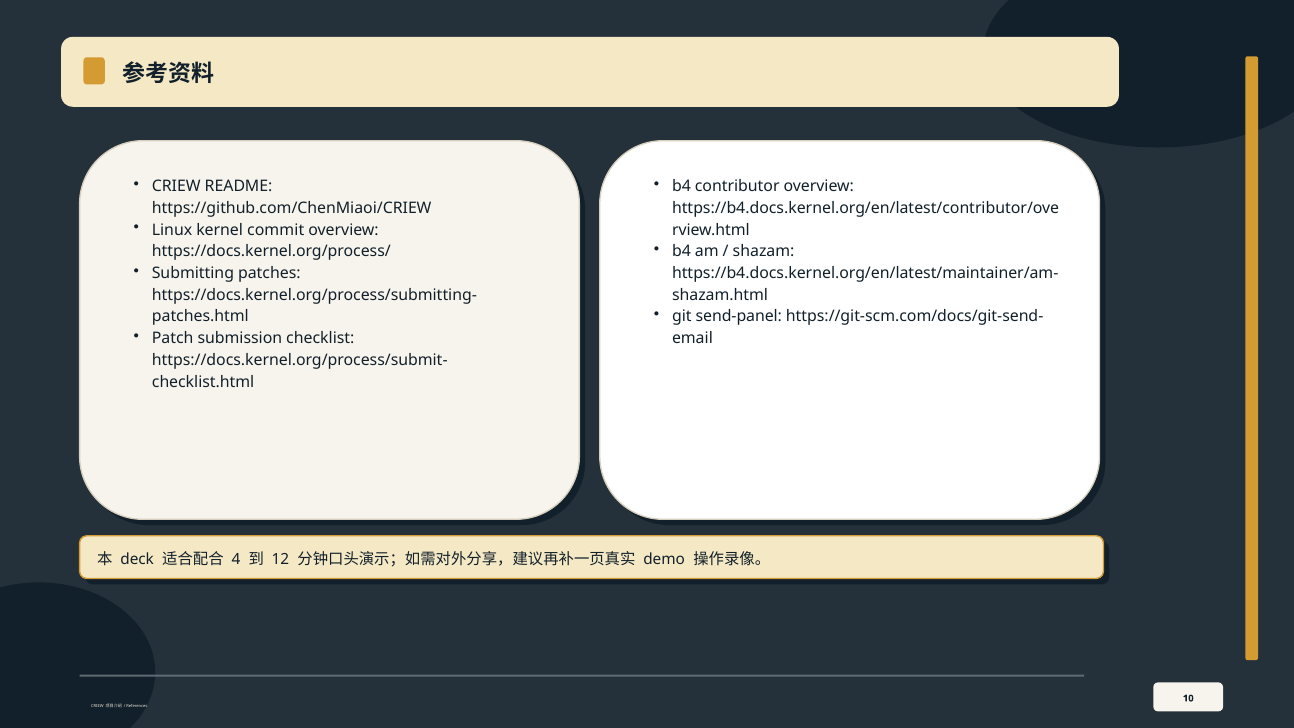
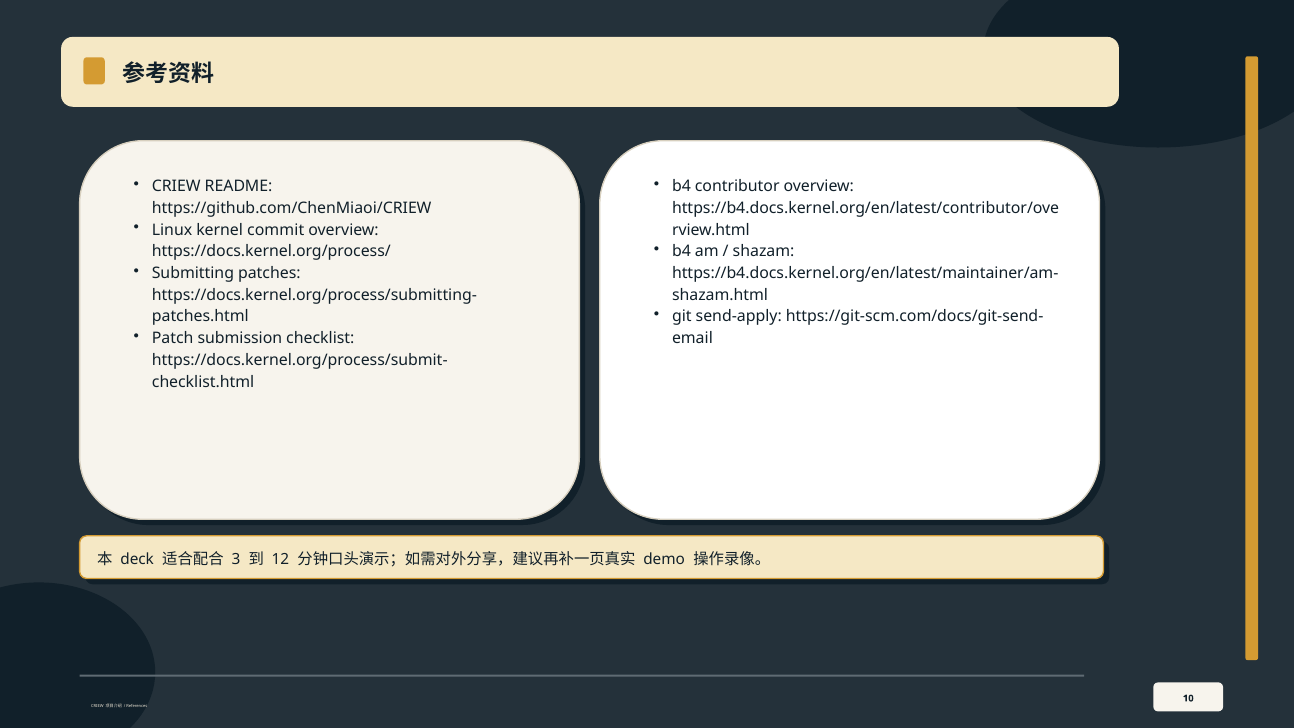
send-panel: send-panel -> send-apply (739, 317)
4: 4 -> 3 (236, 559)
